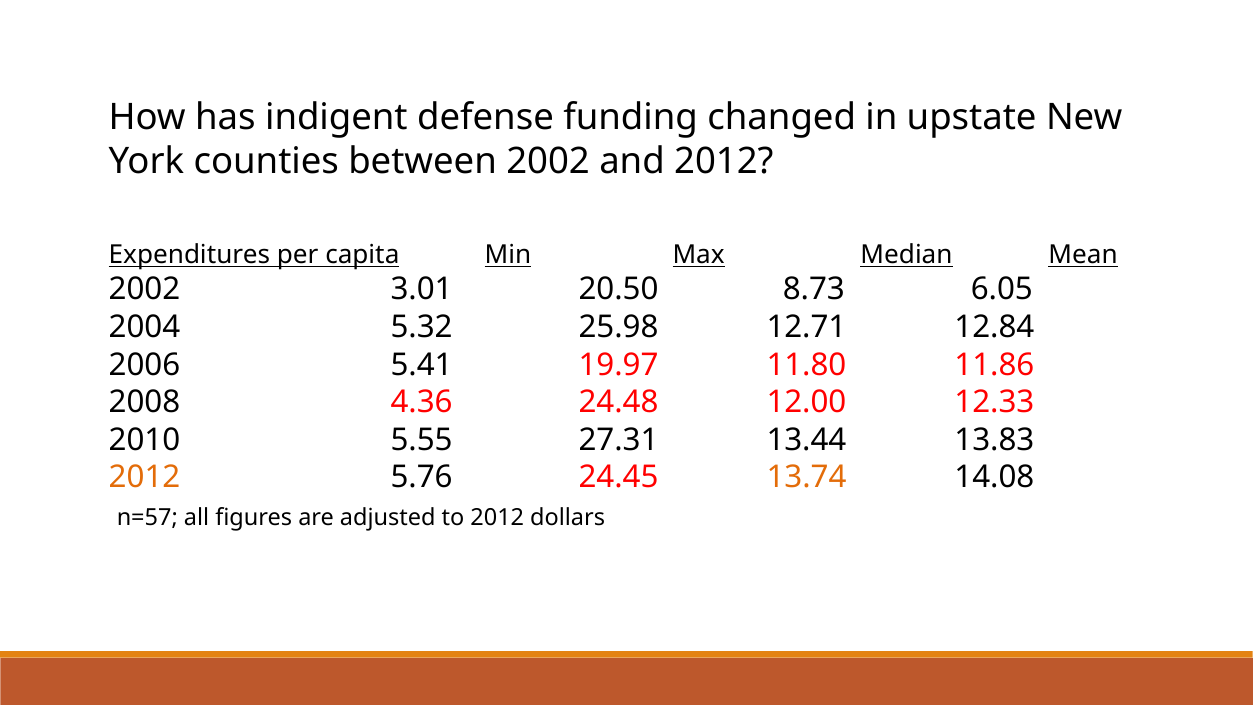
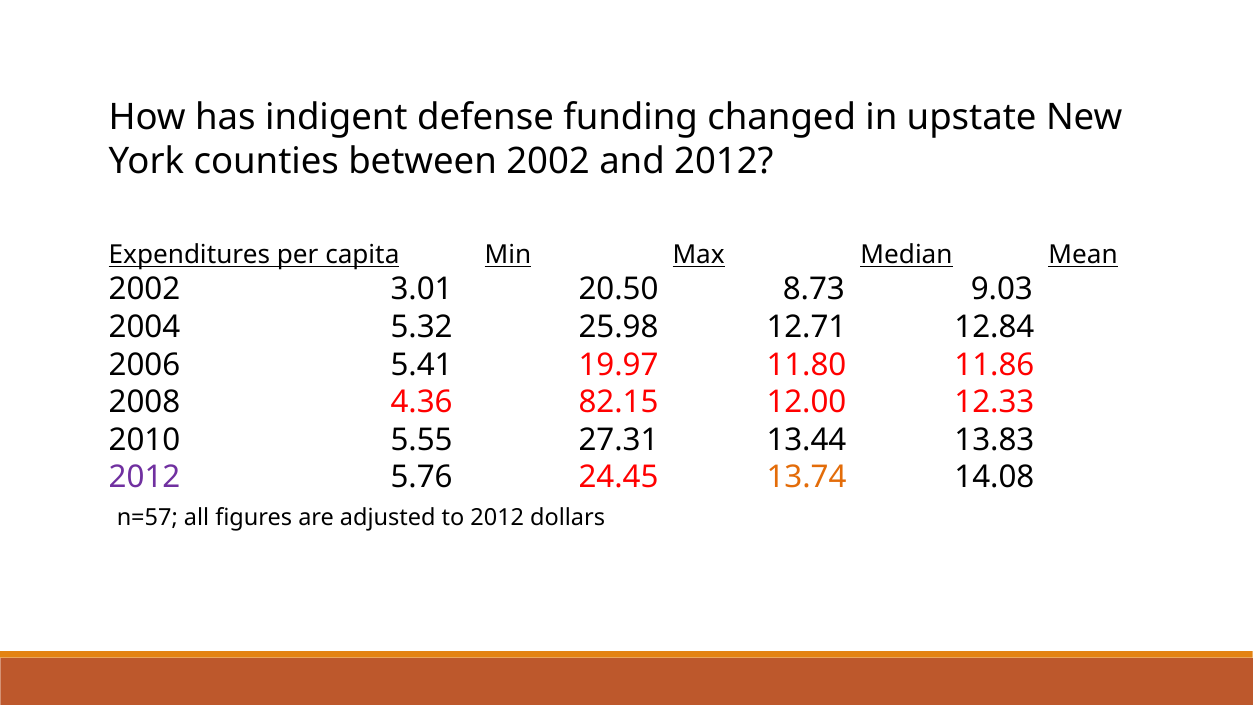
6.05: 6.05 -> 9.03 (1002, 290)
24.48: 24.48 -> 82.15 (619, 402)
2012 colour: orange -> purple (145, 478)
